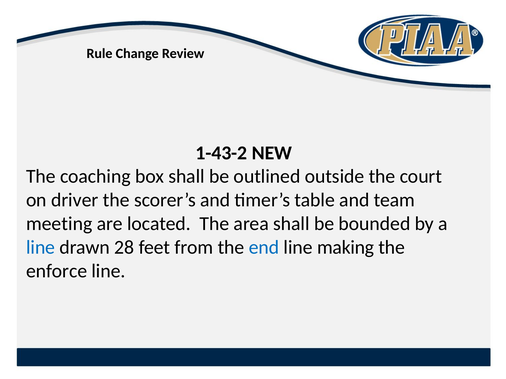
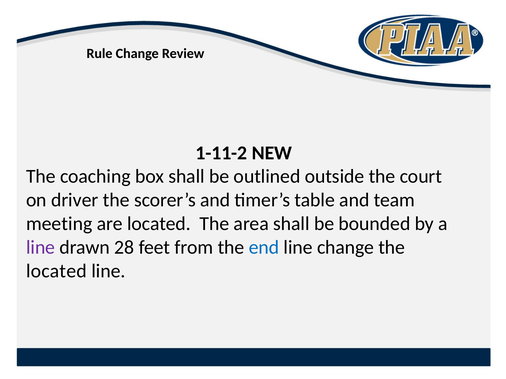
1-43-2: 1-43-2 -> 1-11-2 (221, 153)
line colour: blue -> purple (41, 248)
line making: making -> change (346, 248)
enforce: enforce -> located (56, 271)
